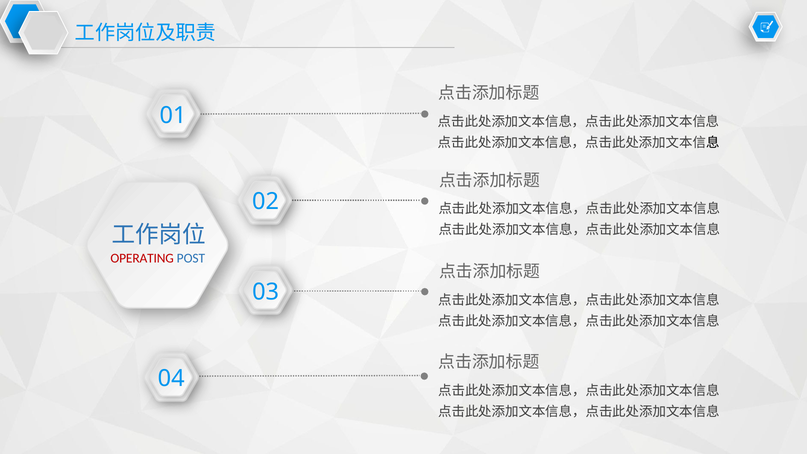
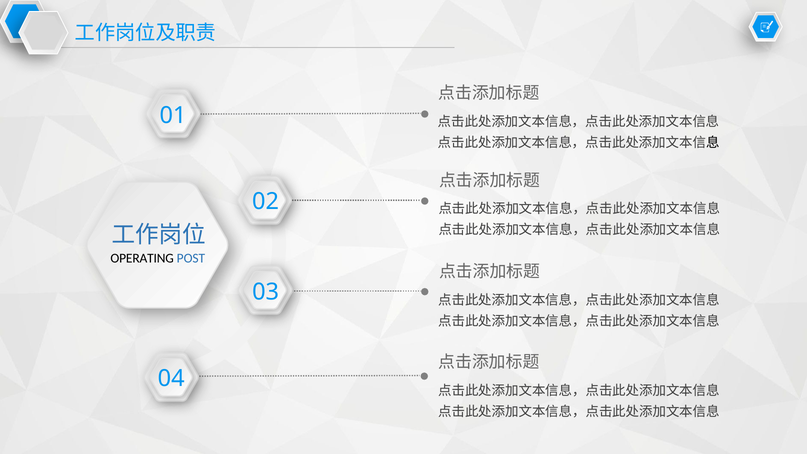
OPERATING colour: red -> black (142, 258)
